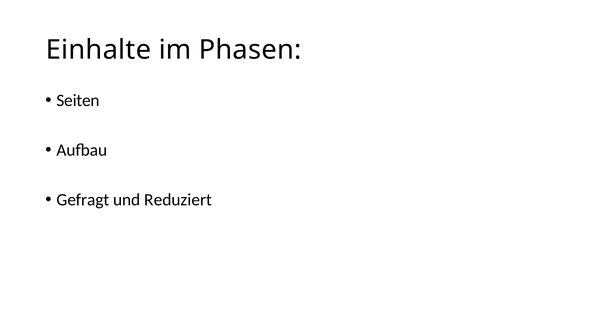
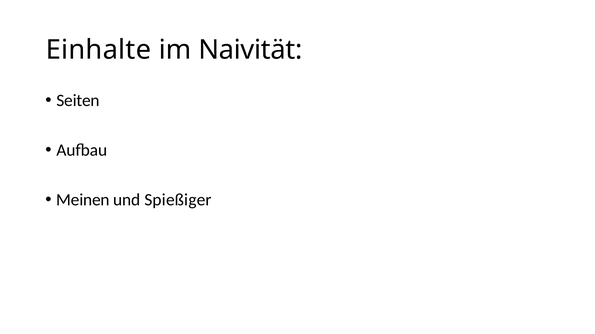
Phasen: Phasen -> Naivität (250, 50)
Gefragt: Gefragt -> Meinen (83, 200)
Reduziert: Reduziert -> Spießiger (178, 200)
